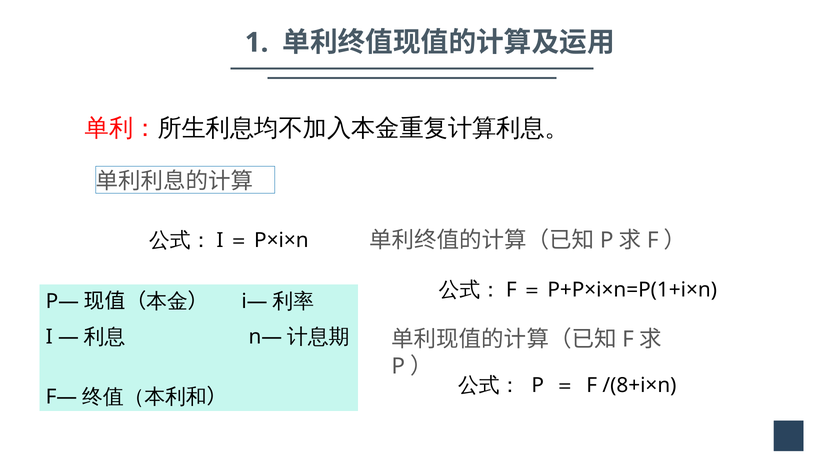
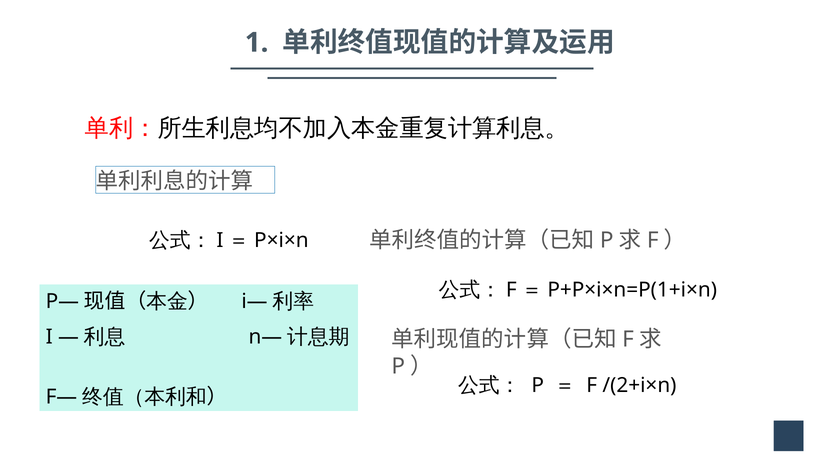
/(8+i×n: /(8+i×n -> /(2+i×n (639, 386)
